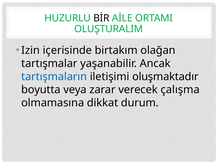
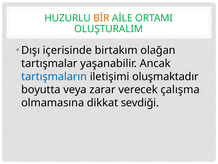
BİR colour: black -> orange (101, 18)
Izin: Izin -> Dışı (31, 50)
durum: durum -> sevdiği (140, 102)
